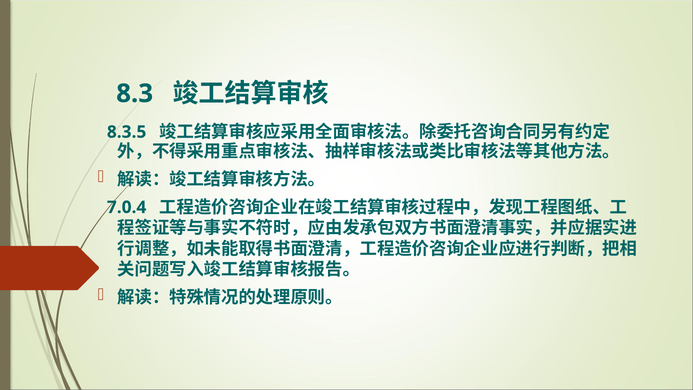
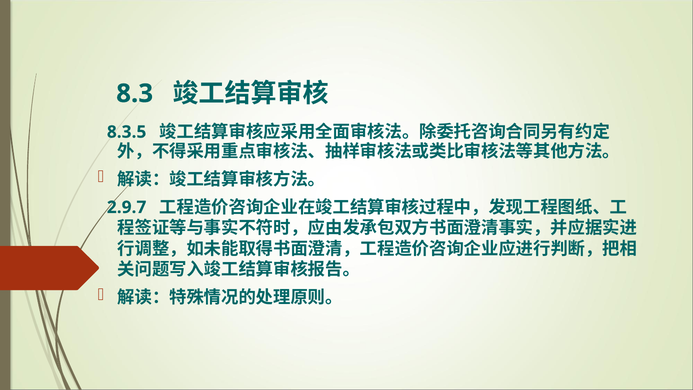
7.0.4: 7.0.4 -> 2.9.7 (127, 207)
